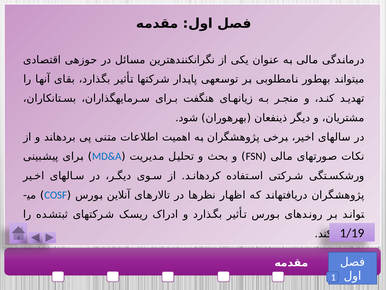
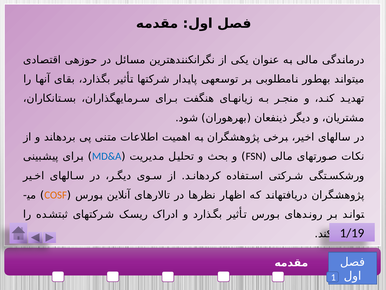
COSF colour: blue -> orange (56, 195)
